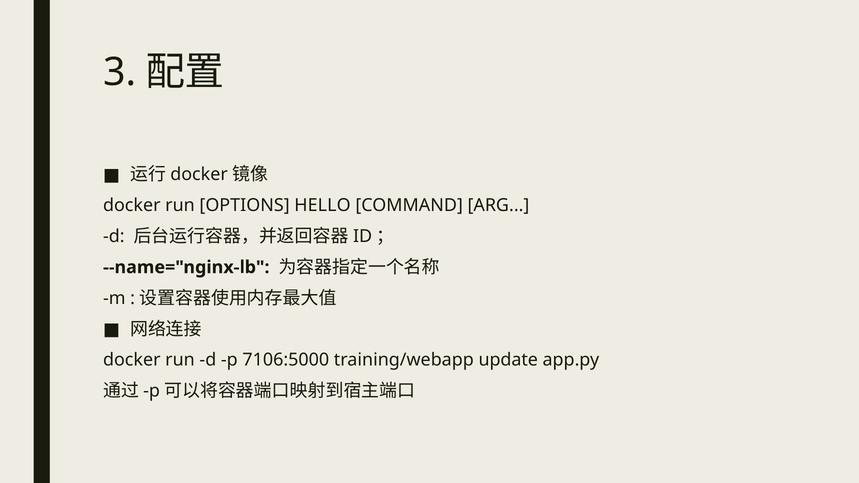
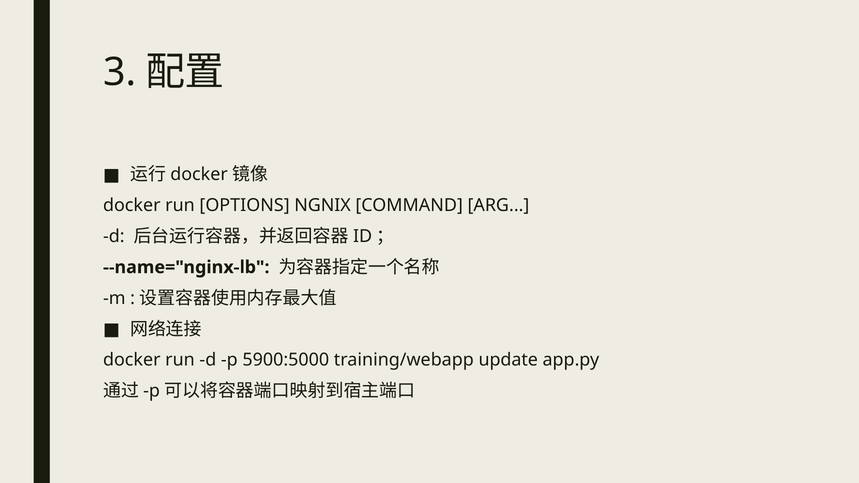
HELLO: HELLO -> NGNIX (323, 205)
7106:5000: 7106:5000 -> 5900:5000 (286, 360)
